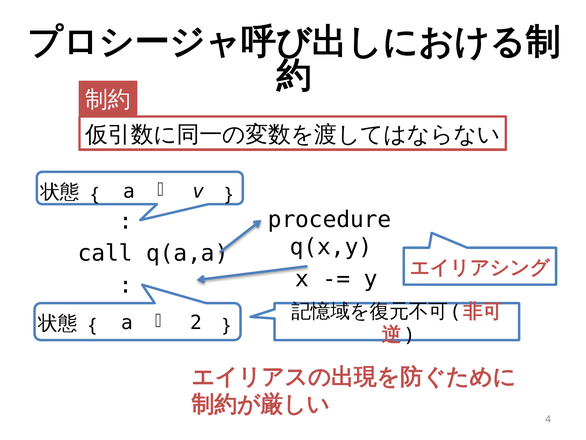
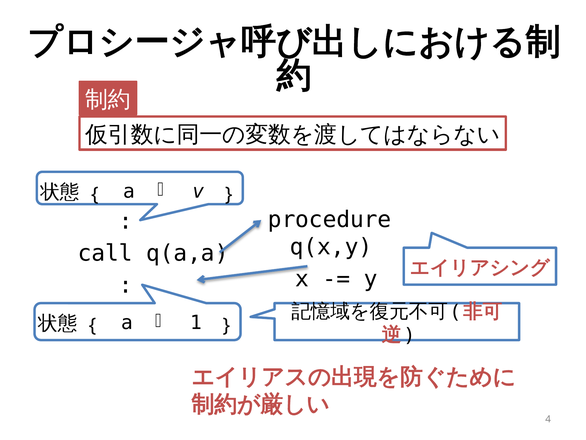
2: 2 -> 1 (196, 322)
